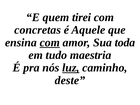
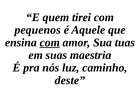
concretas: concretas -> pequenos (38, 30)
toda: toda -> tuas (125, 42)
tudo: tudo -> suas (56, 55)
luz underline: present -> none (71, 68)
